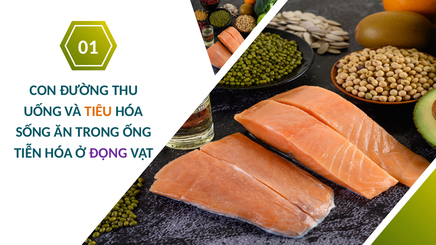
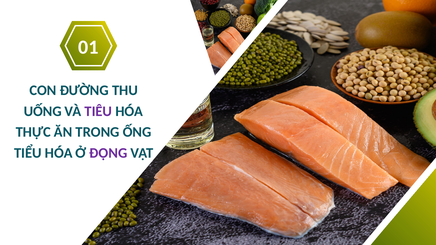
TIÊU colour: orange -> purple (98, 111)
SỐNG: SỐNG -> THỰC (33, 132)
TIỄN: TIỄN -> TIỂU (28, 153)
